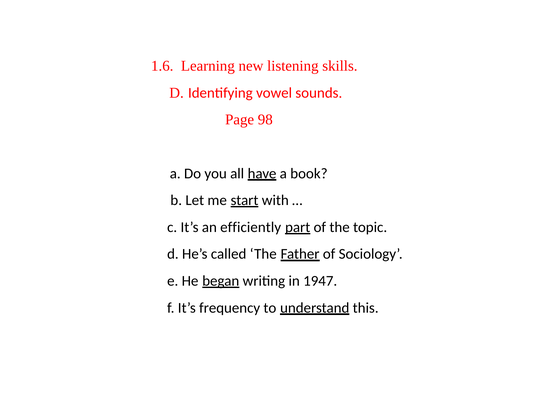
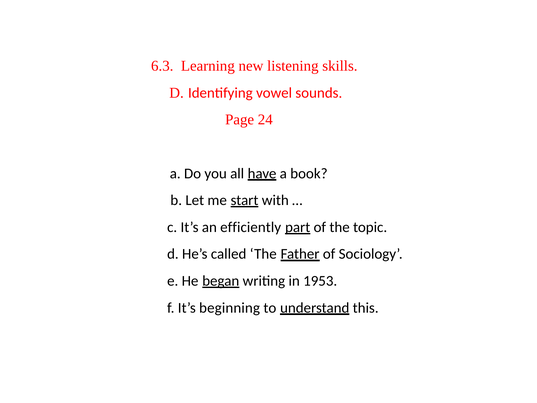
1.6: 1.6 -> 6.3 (162, 66)
98: 98 -> 24 (265, 120)
1947: 1947 -> 1953 (320, 281)
frequency: frequency -> beginning (230, 308)
